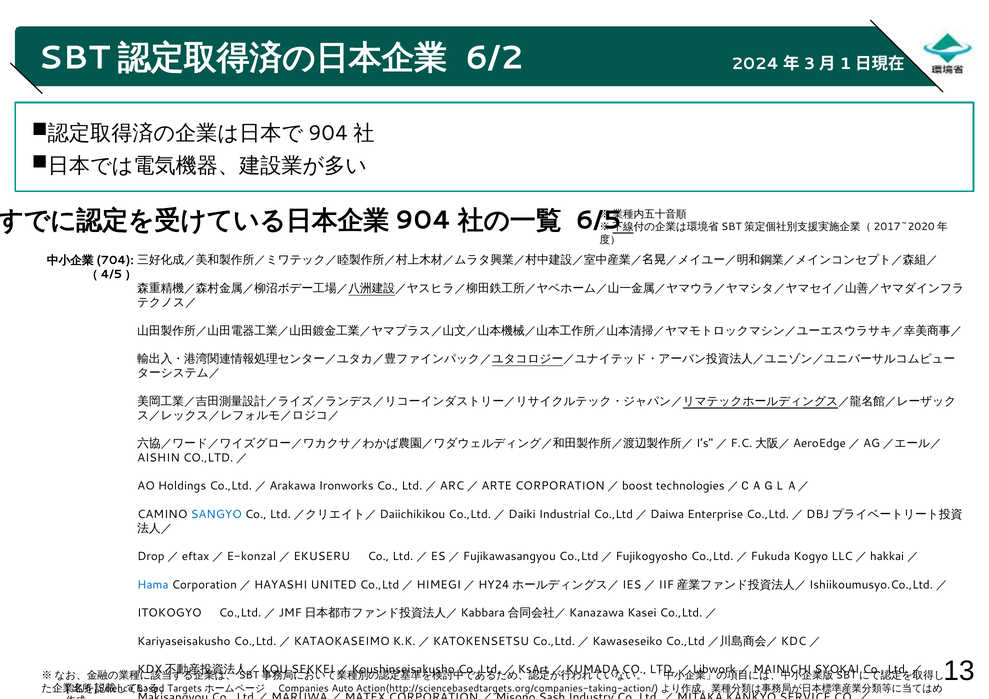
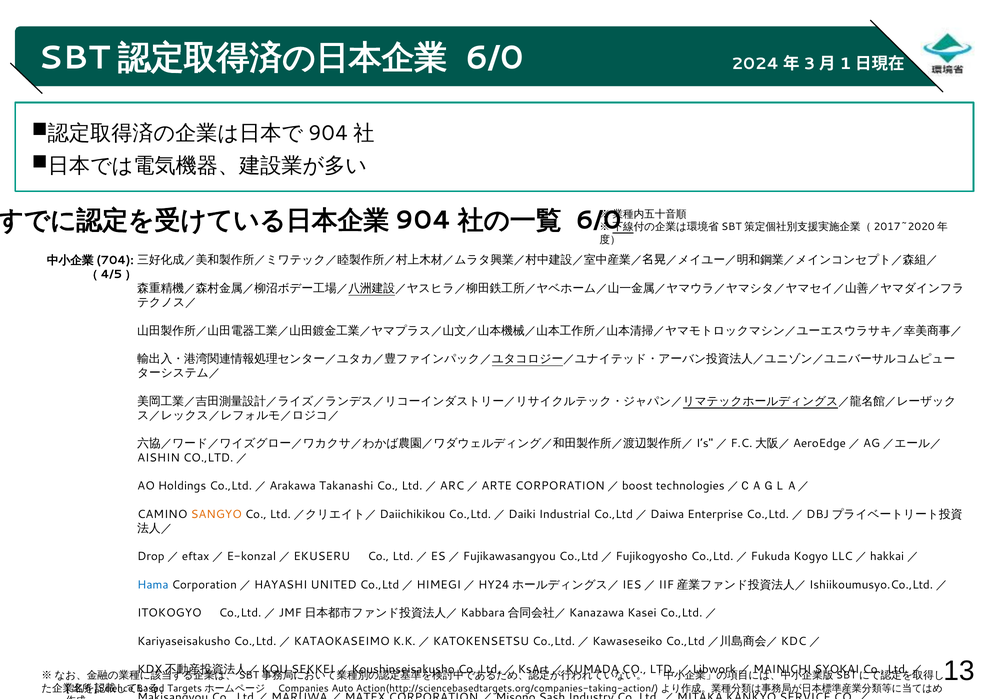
6/2: 6/2 -> 6/0 (494, 58)
6/5: 6/5 -> 6/0 (599, 220)
Ironworks: Ironworks -> Takanashi (346, 486)
SANGYO colour: blue -> orange (216, 514)
